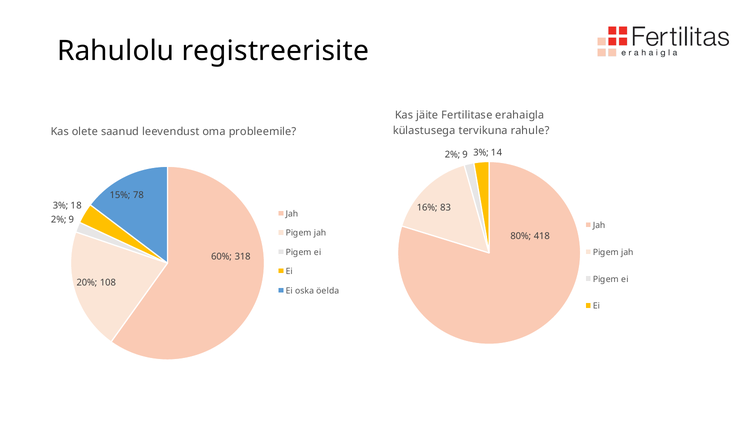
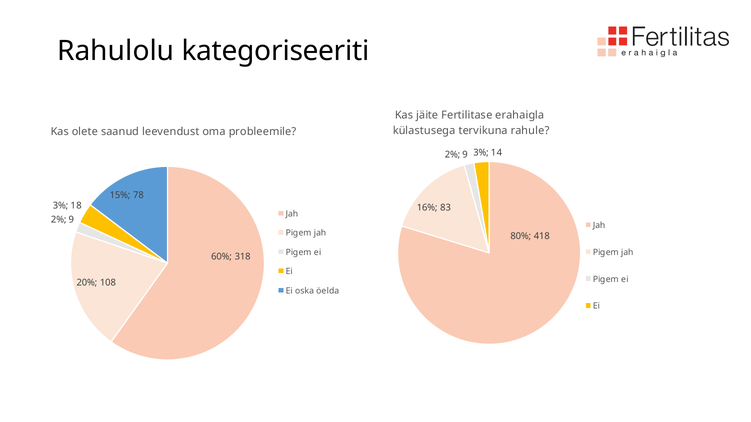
registreerisite: registreerisite -> kategoriseeriti (276, 51)
